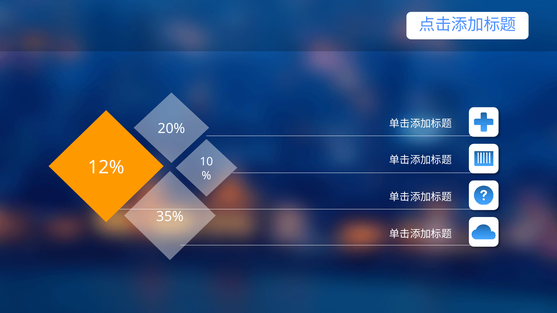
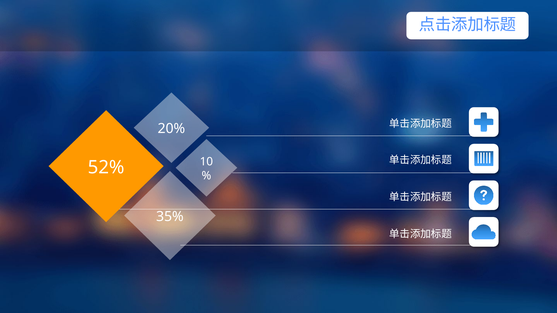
12%: 12% -> 52% (106, 168)
